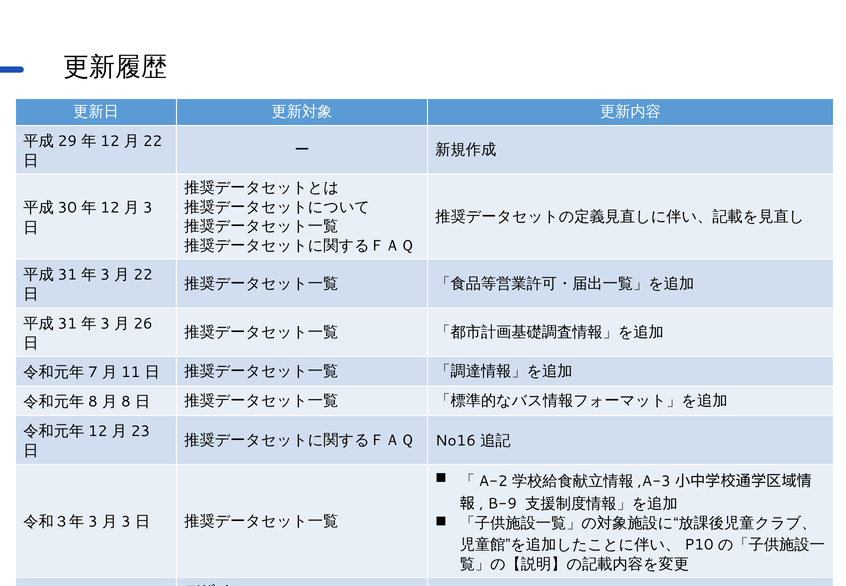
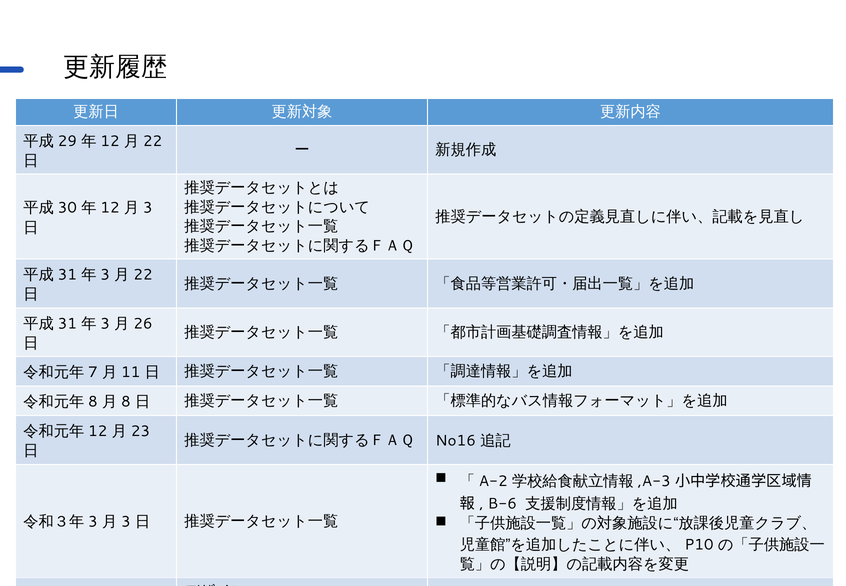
B-9: B-9 -> B-6 (502, 503)
